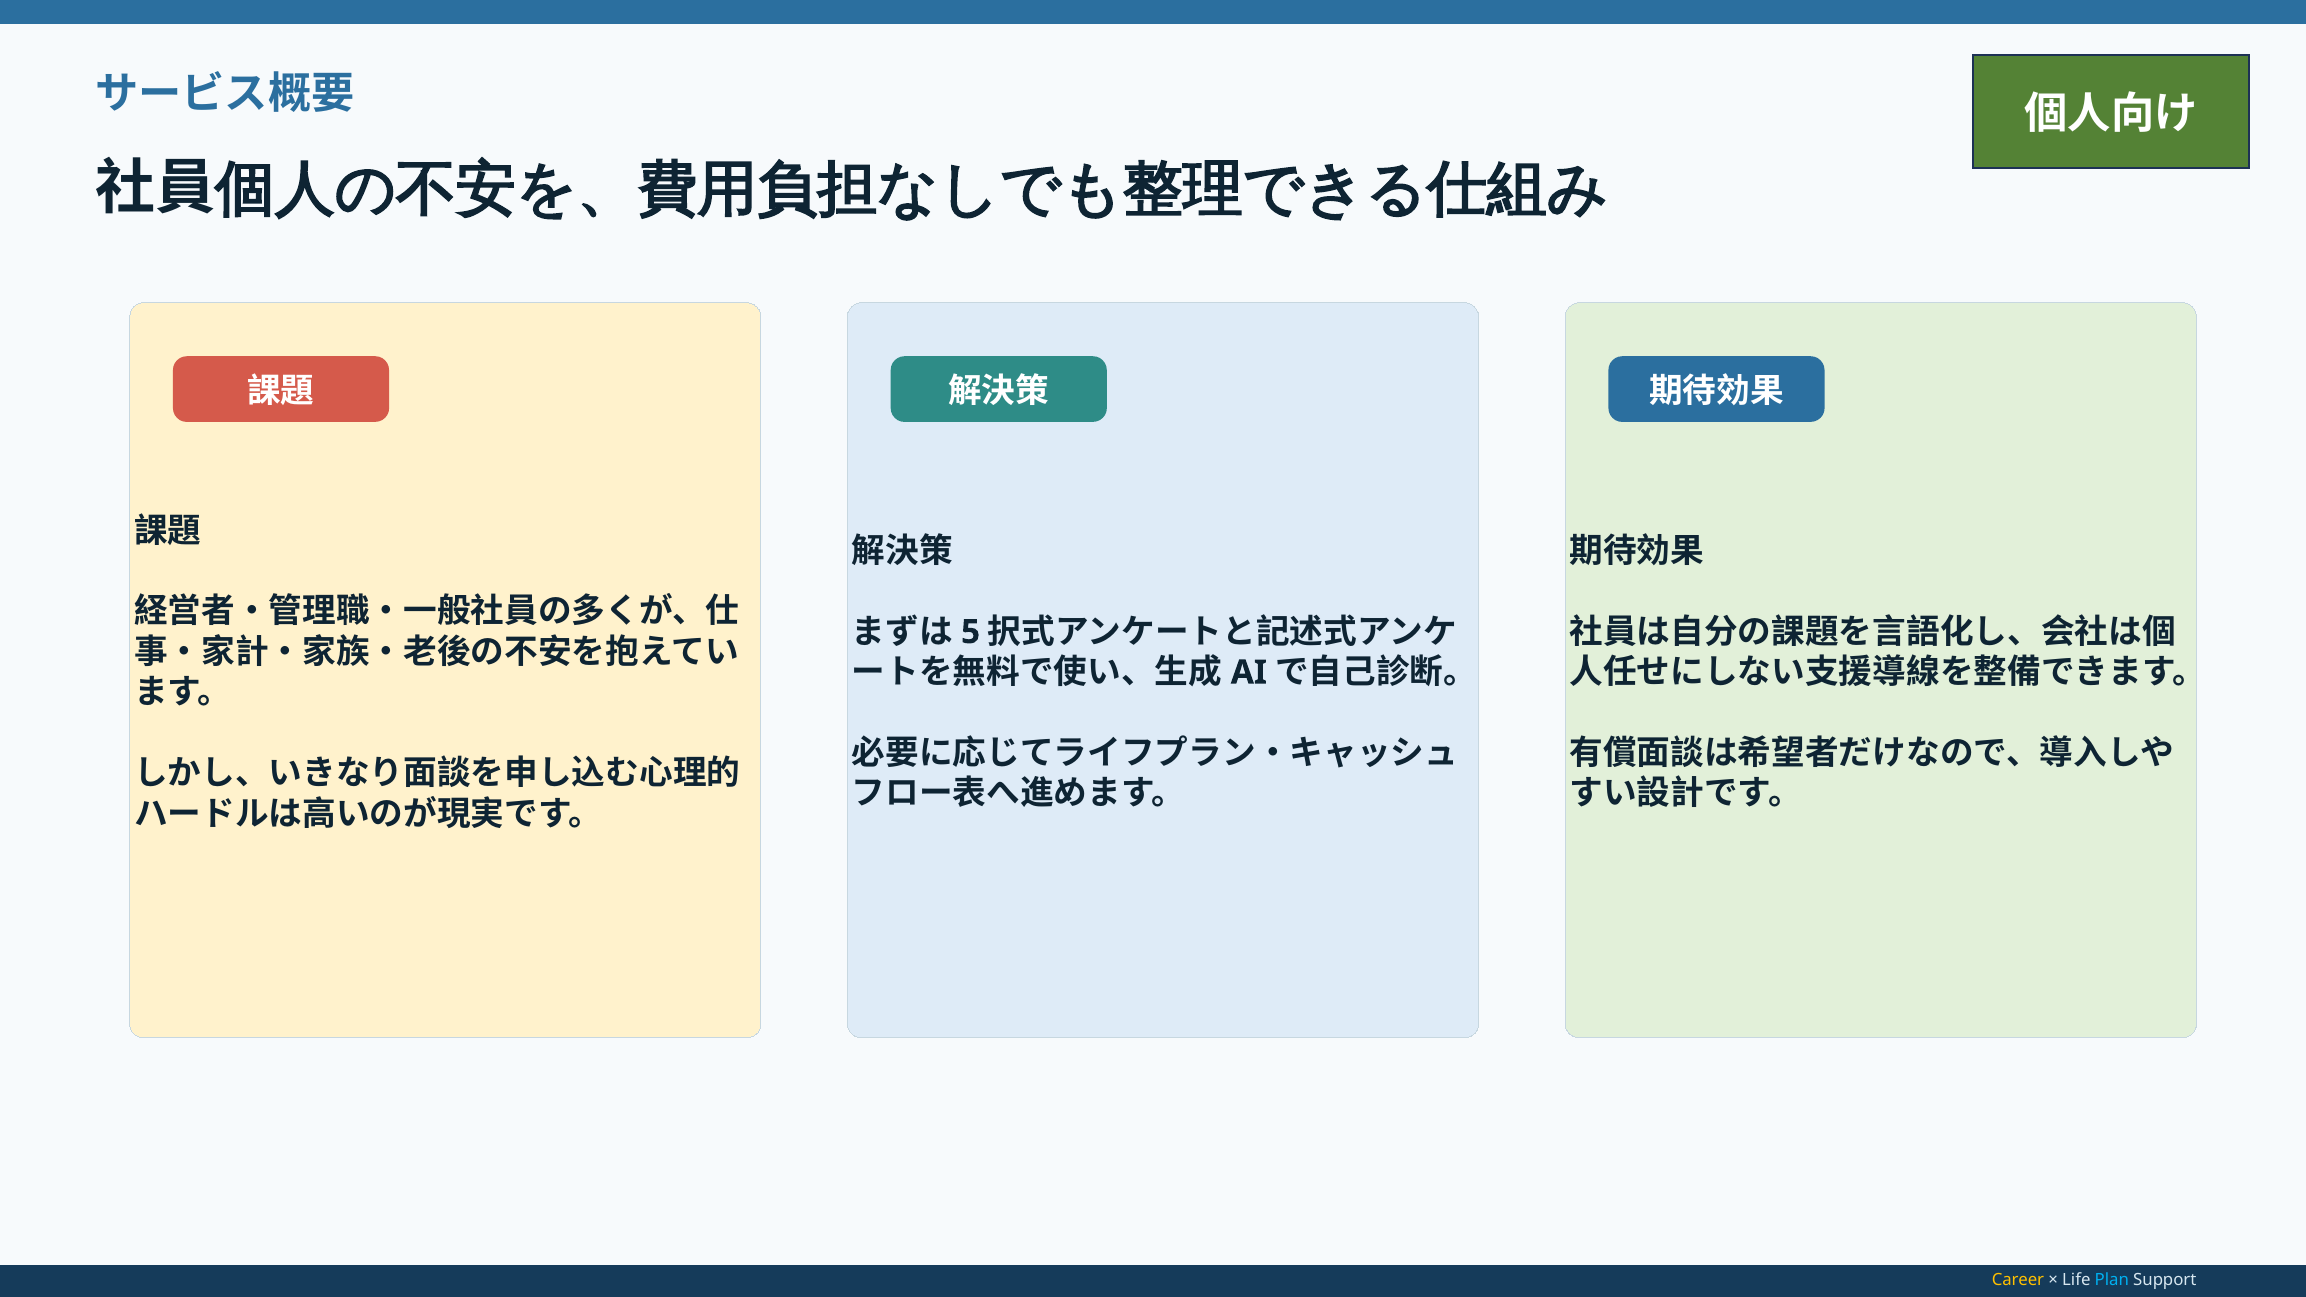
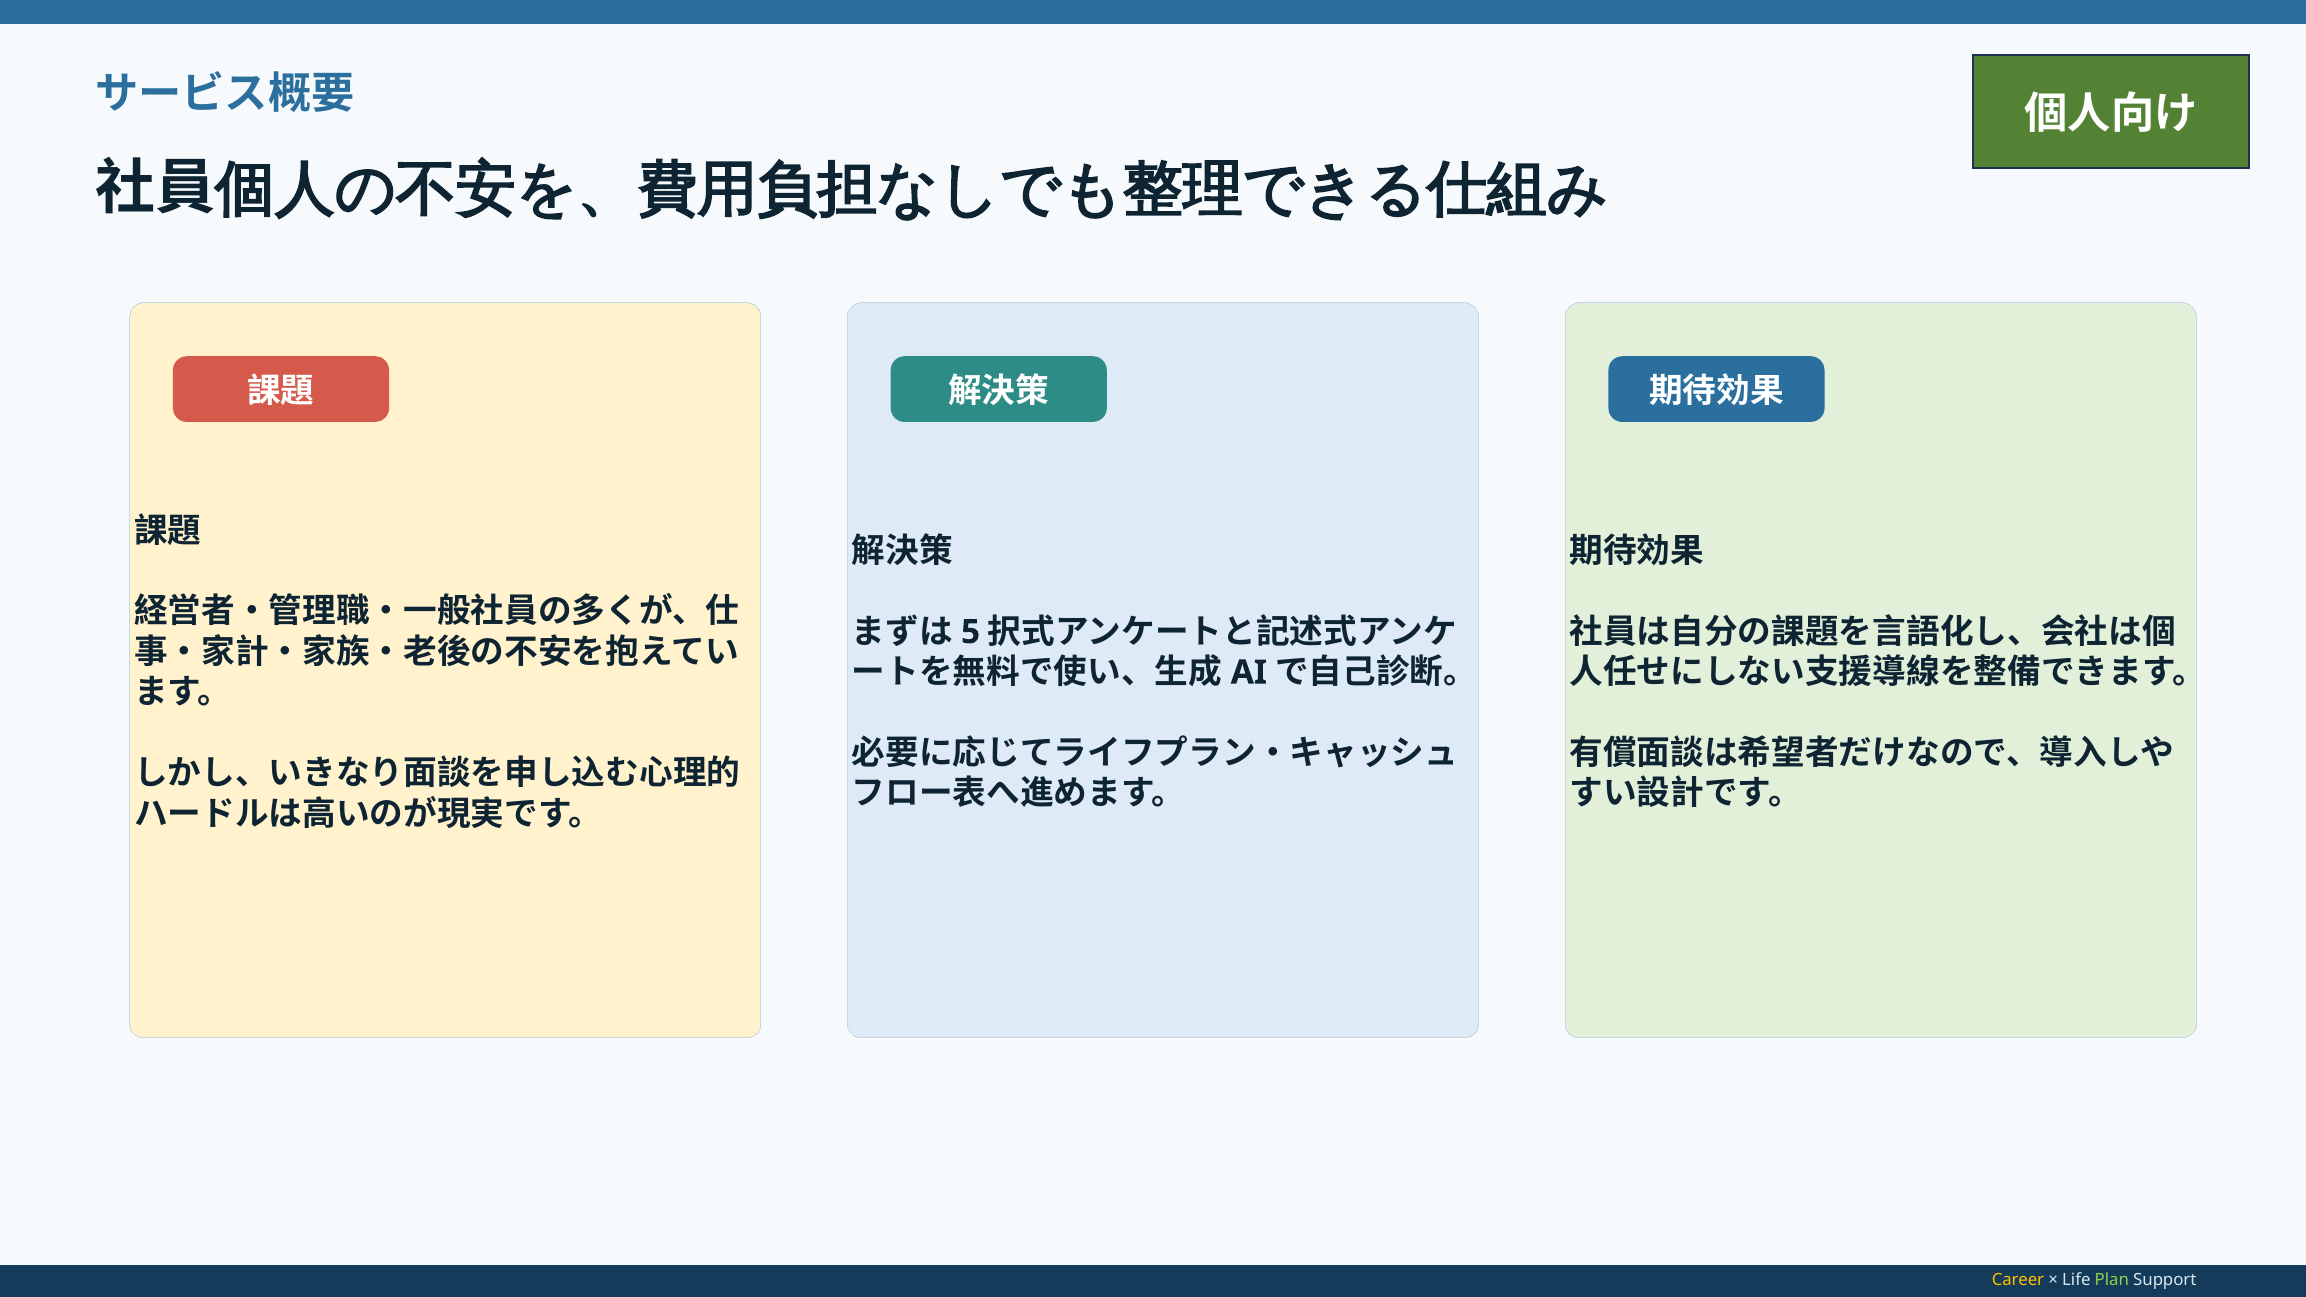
Plan colour: light blue -> light green (2112, 1281)
